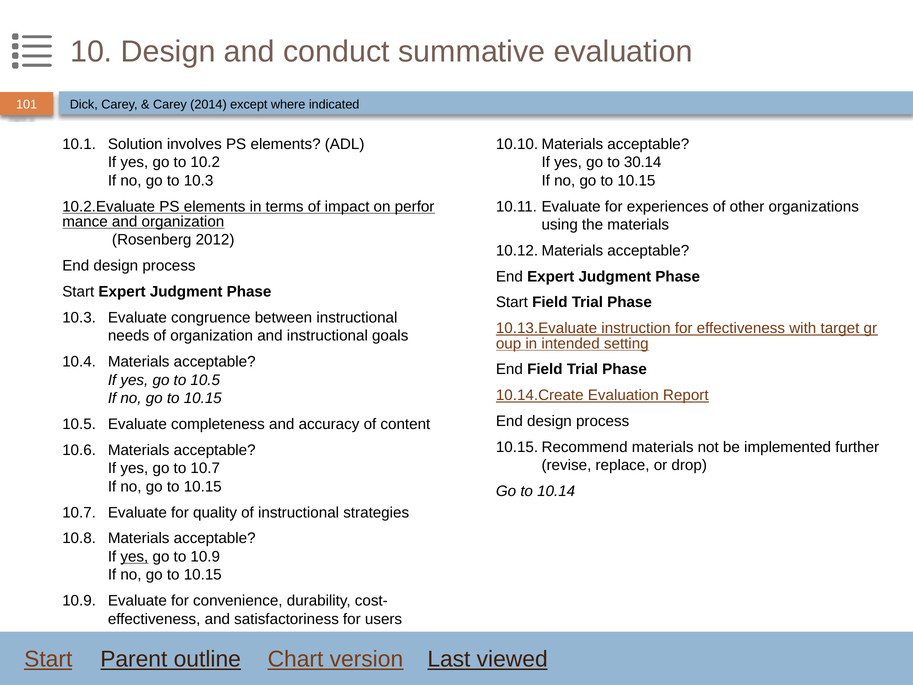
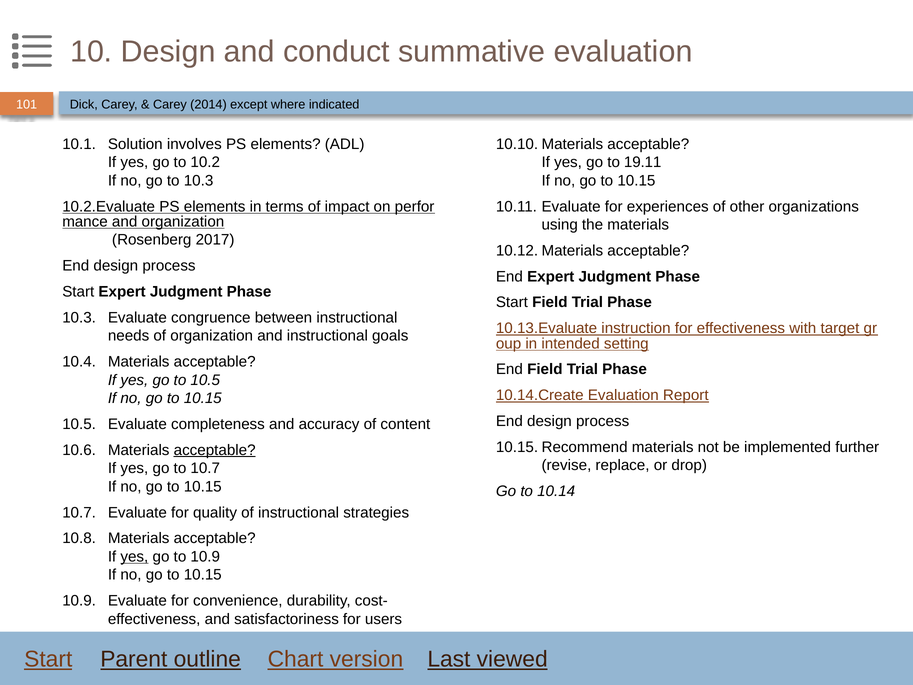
30.14: 30.14 -> 19.11 (643, 162)
2012: 2012 -> 2017 (215, 240)
acceptable underline: none -> present (215, 450)
